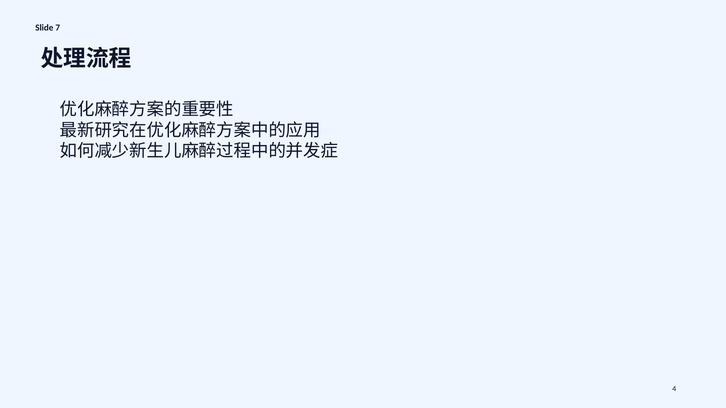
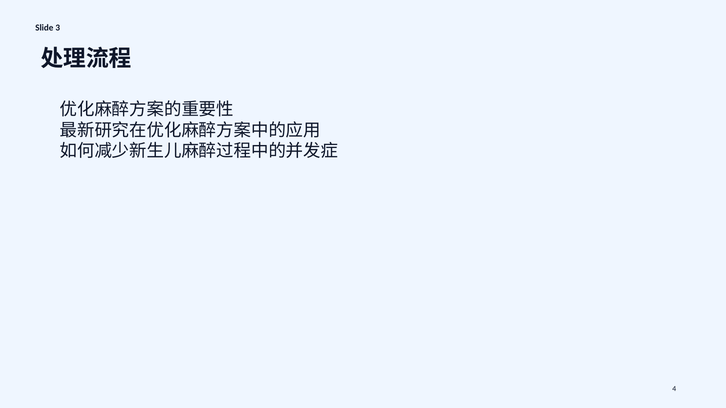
7: 7 -> 3 (58, 28)
